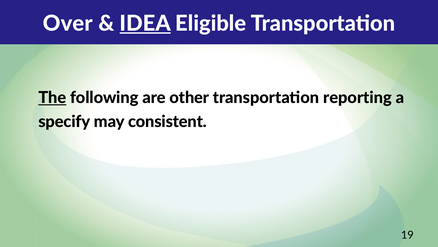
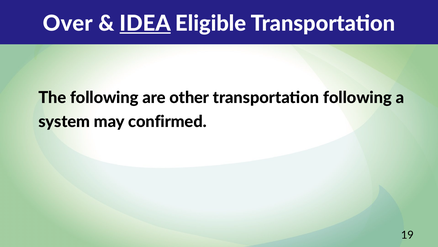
The underline: present -> none (52, 98)
transportation reporting: reporting -> following (358, 98)
specify: specify -> system (64, 121)
consistent: consistent -> confirmed (167, 121)
